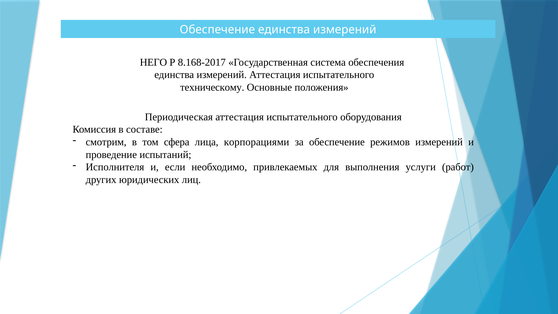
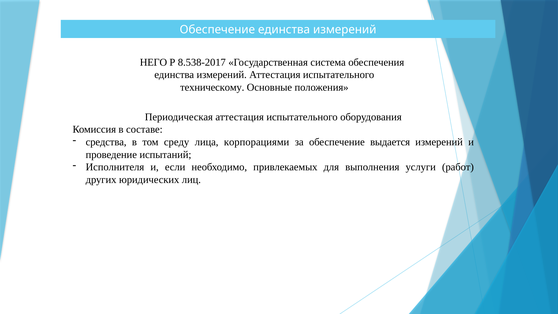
8.168-2017: 8.168-2017 -> 8.538-2017 (202, 62)
смотрим: смотрим -> средства (106, 142)
сфера: сфера -> среду (177, 142)
режимов: режимов -> выдается (390, 142)
